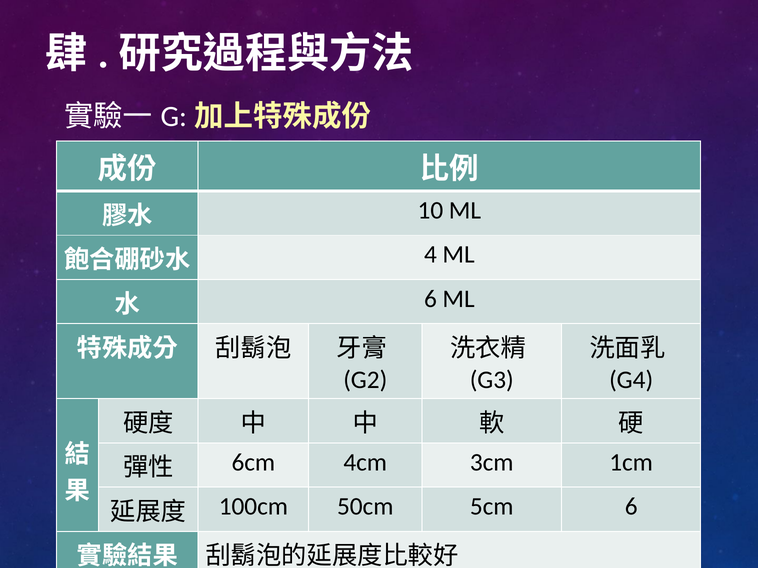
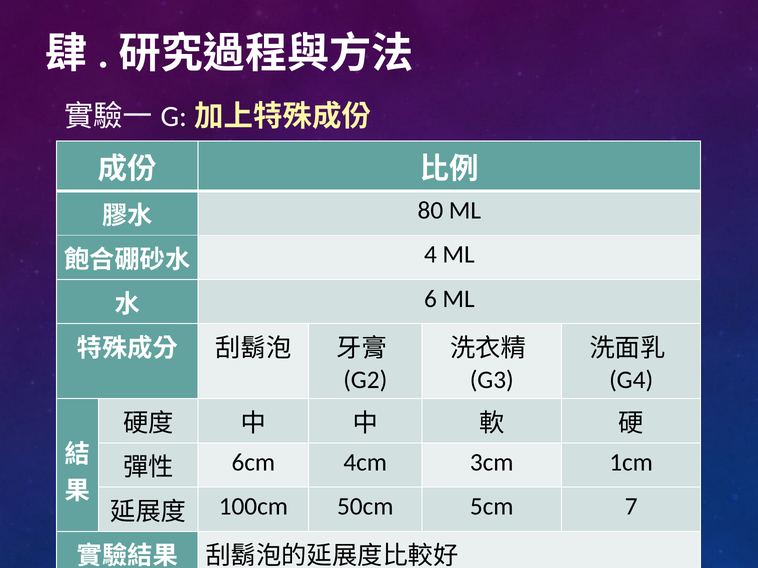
10: 10 -> 80 (430, 211)
5cm 6: 6 -> 7 (631, 507)
